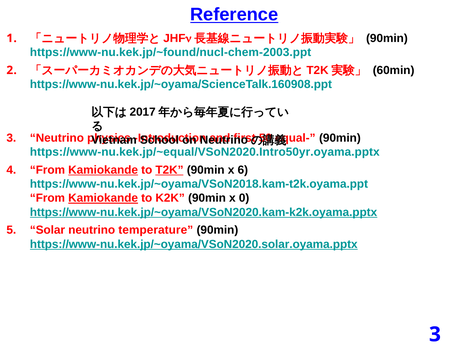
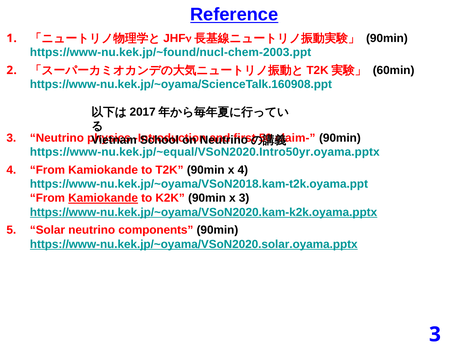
equal-: equal- -> claim- (295, 138)
Kamiokande underline: present -> none (103, 170)
T2K underline: present -> none (169, 170)
x 6: 6 -> 4 (243, 170)
x 0: 0 -> 3 (244, 199)
temperature: temperature -> components (156, 231)
